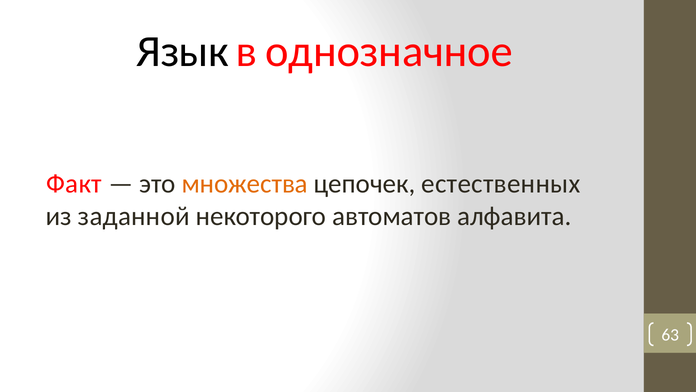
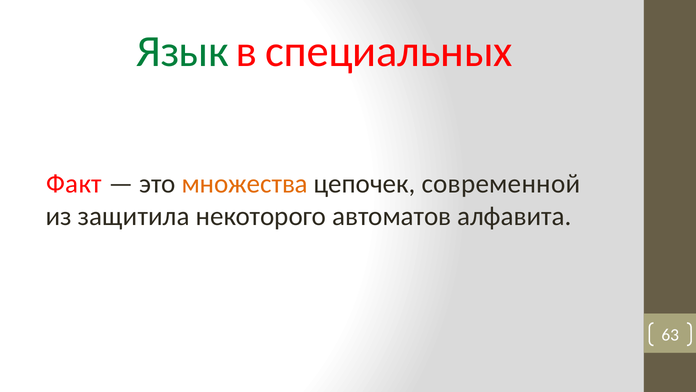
Язык colour: black -> green (183, 51)
однозначное: однозначное -> специальных (389, 51)
естественных: естественных -> современной (501, 184)
заданной: заданной -> защитила (134, 216)
